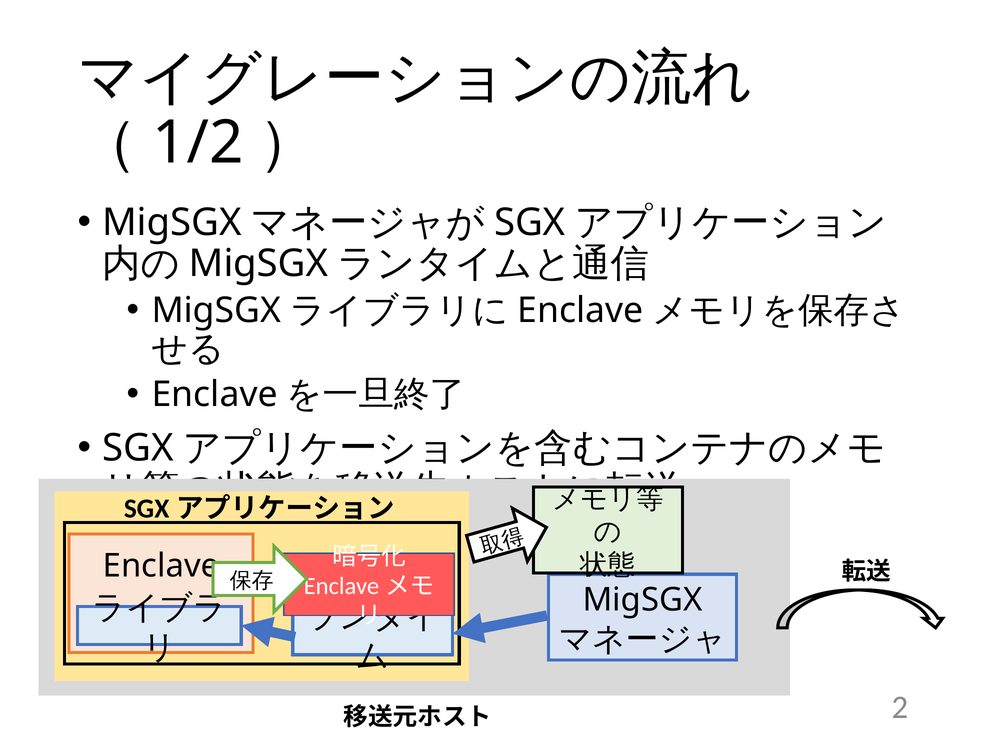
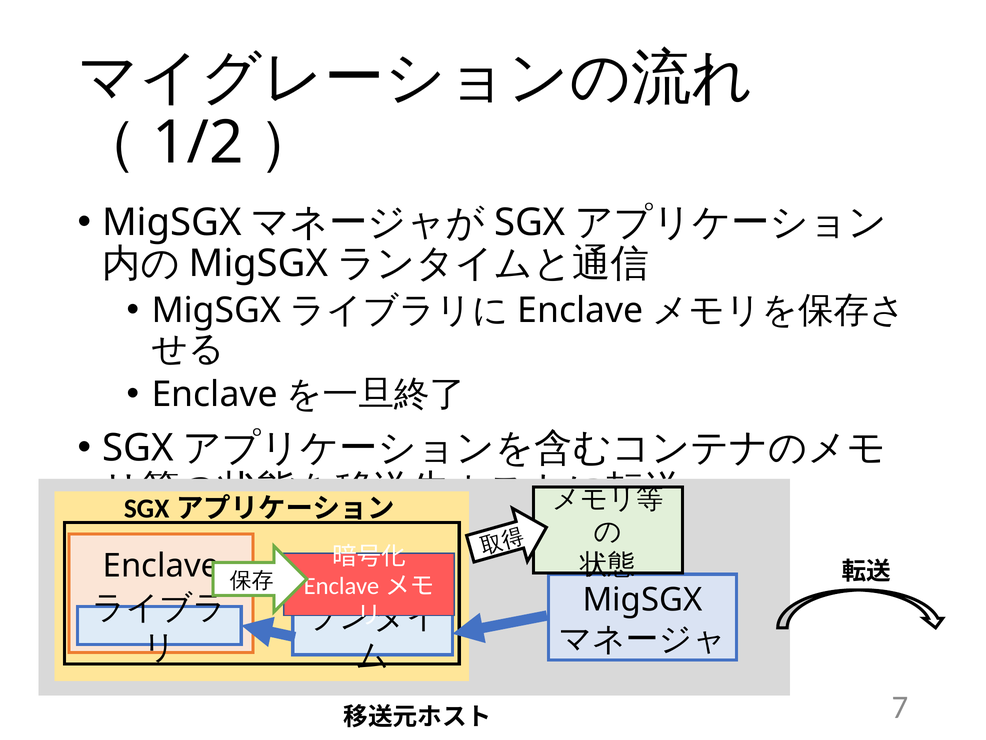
2: 2 -> 7 (900, 707)
